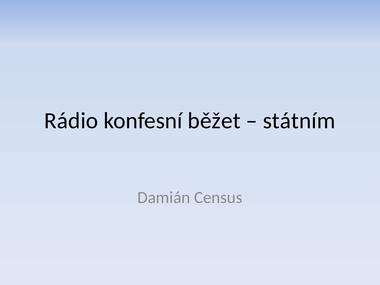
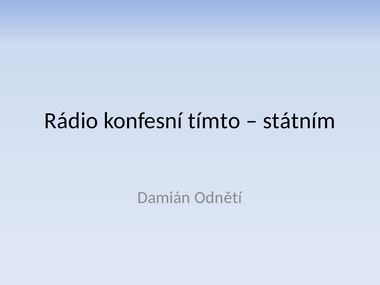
běžet: běžet -> tímto (214, 121)
Census: Census -> Odnětí (218, 198)
